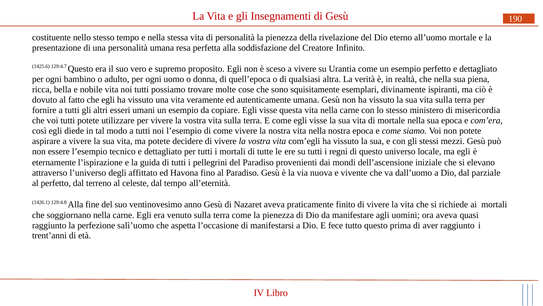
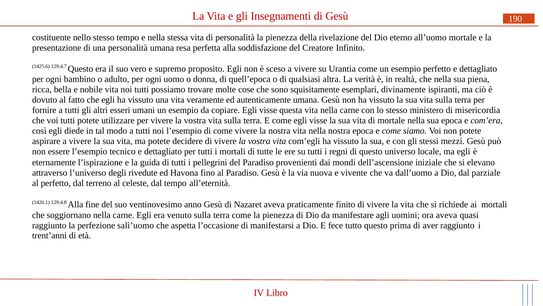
affittato: affittato -> rivedute (143, 173)
